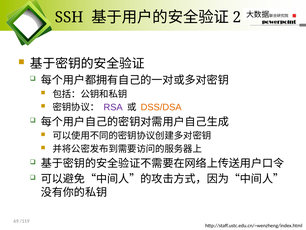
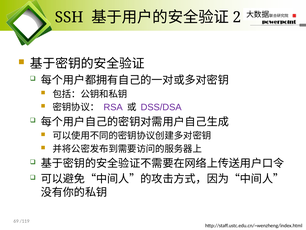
DSS/DSA colour: orange -> purple (161, 107)
